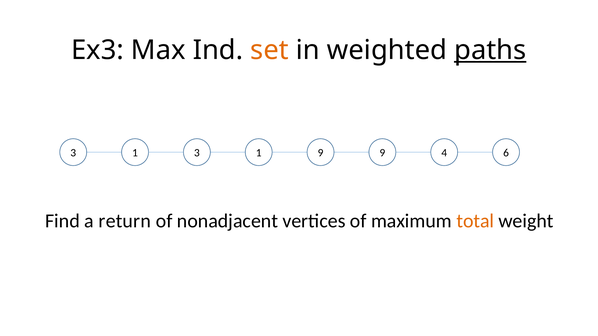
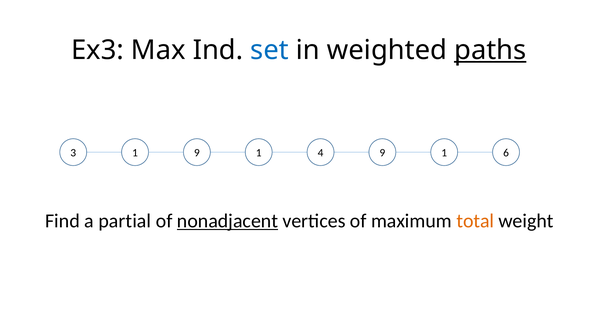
set colour: orange -> blue (270, 50)
1 3: 3 -> 9 (197, 153)
1 9: 9 -> 4 (321, 153)
4: 4 -> 1 (444, 153)
return: return -> partial (125, 221)
nonadjacent underline: none -> present (227, 221)
